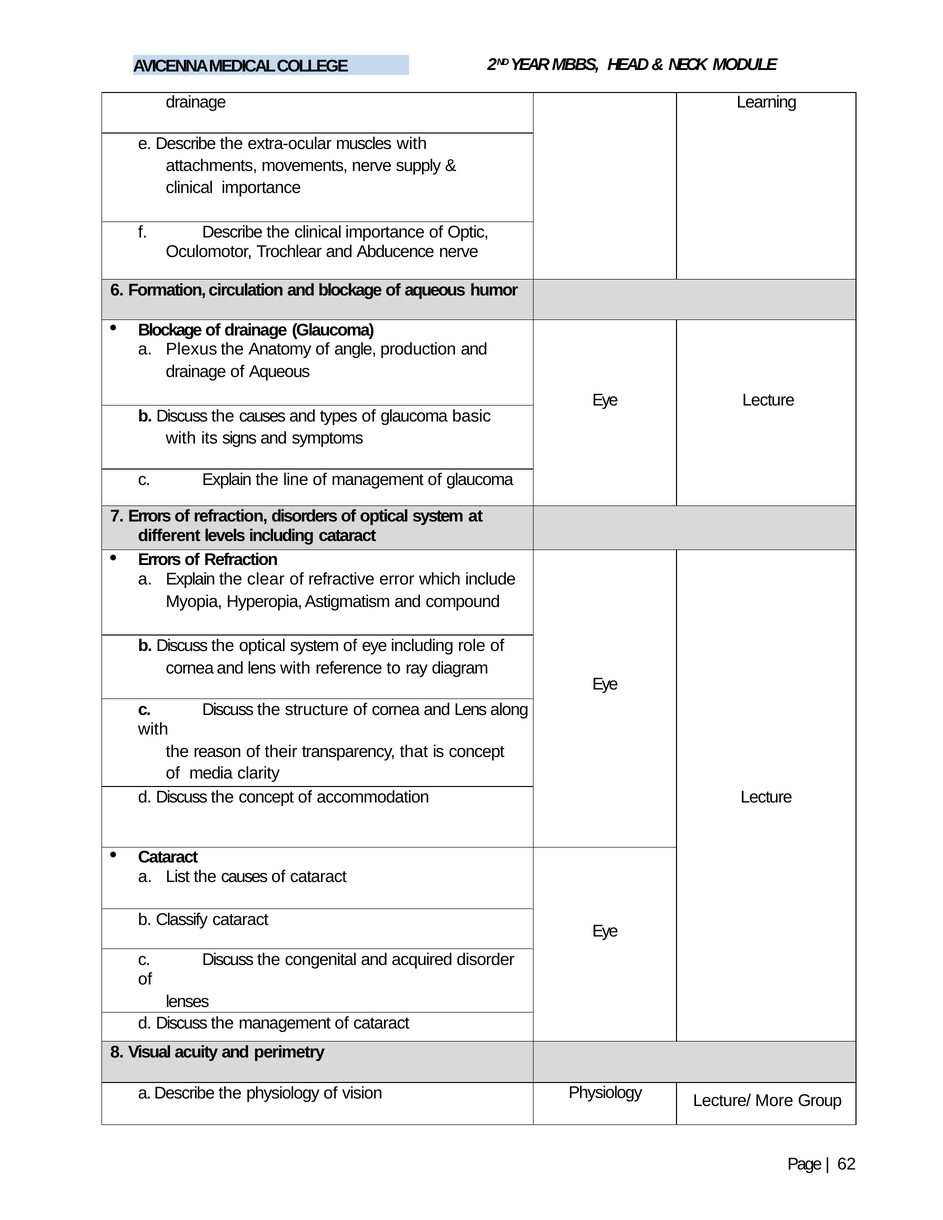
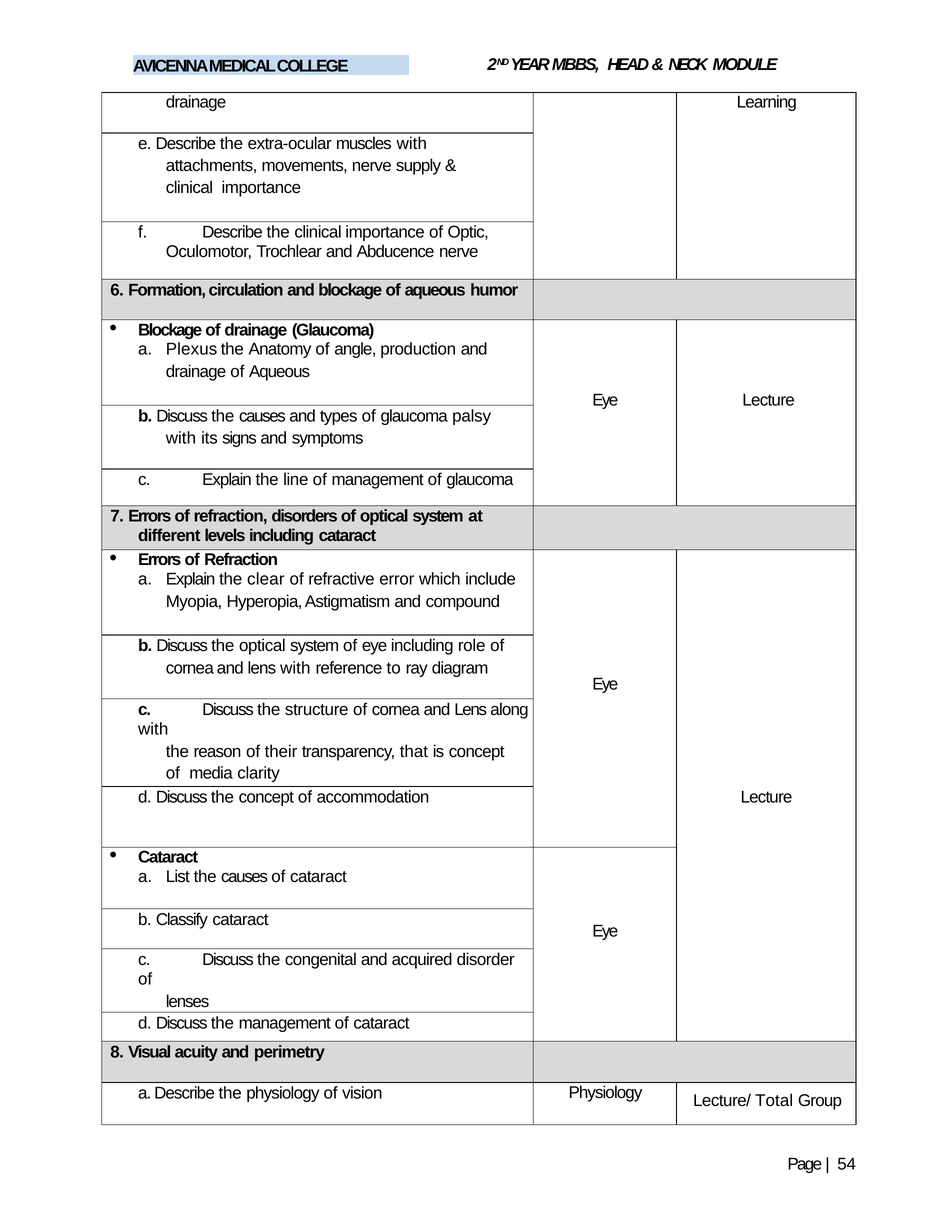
basic: basic -> palsy (472, 416)
More: More -> Total (774, 1101)
62: 62 -> 54 (847, 1164)
